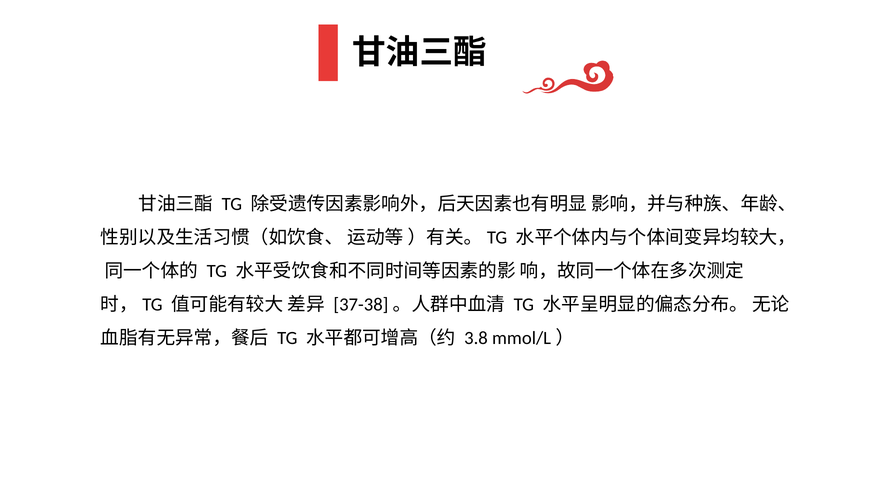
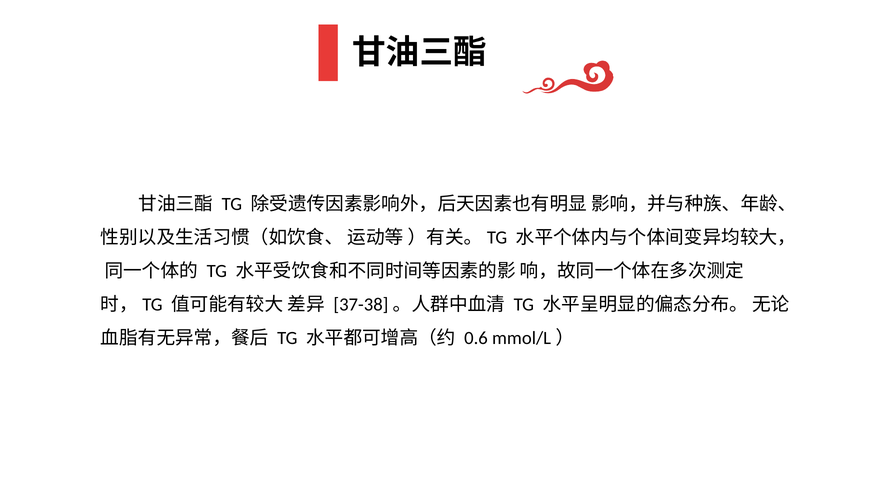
3.8: 3.8 -> 0.6 (476, 338)
